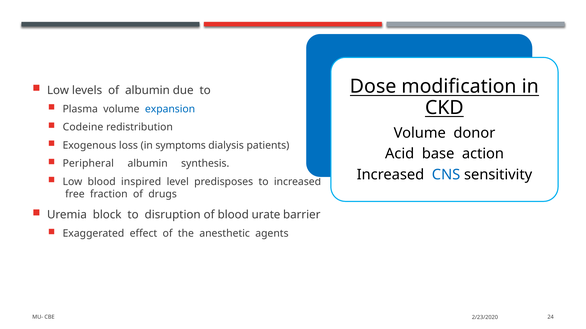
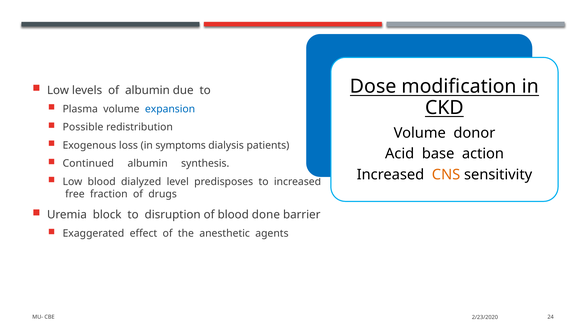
Codeine: Codeine -> Possible (83, 127)
Peripheral: Peripheral -> Continued (88, 164)
CNS colour: blue -> orange (446, 175)
inspired: inspired -> dialyzed (141, 182)
urate: urate -> done (266, 215)
